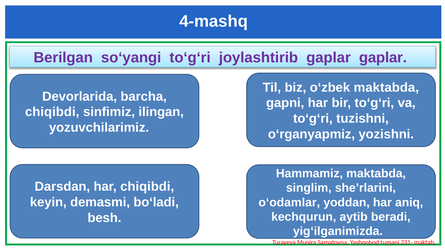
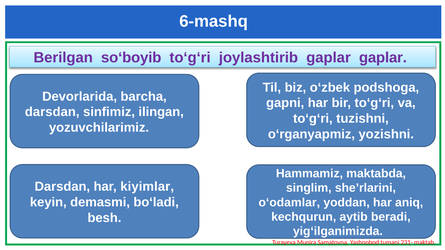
4-mashq: 4-mashq -> 6-mashq (214, 21)
so‘yangi: so‘yangi -> so‘boyib (131, 58)
o‘zbek maktabda: maktabda -> podshoga (386, 88)
chiqibdi: chiqibdi -> darsdan (52, 112)
har chiqibdi: chiqibdi -> kiyimlar (147, 187)
